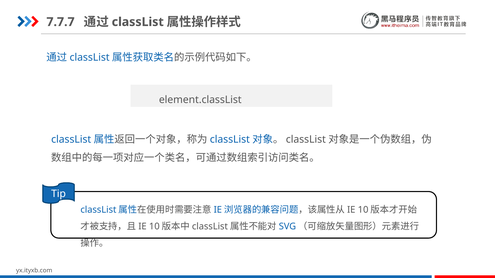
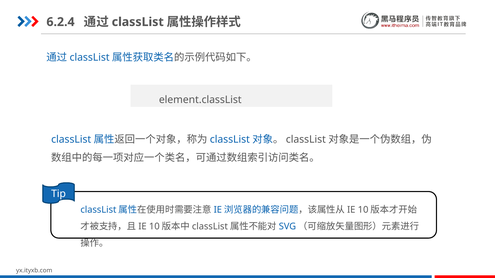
7.7.7: 7.7.7 -> 6.2.4 (61, 22)
